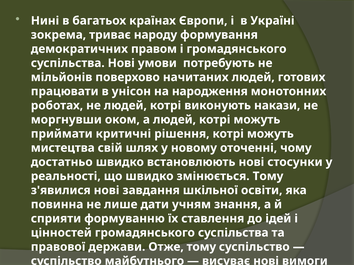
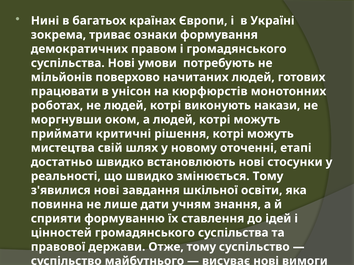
народу: народу -> ознаки (155, 35)
народження: народження -> кюрфюрстів (210, 92)
чому: чому -> етапі (296, 148)
